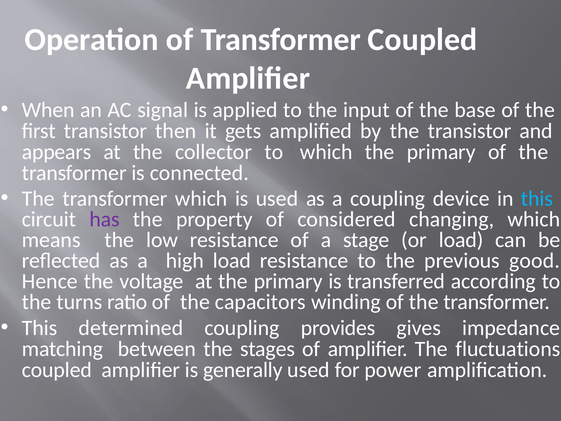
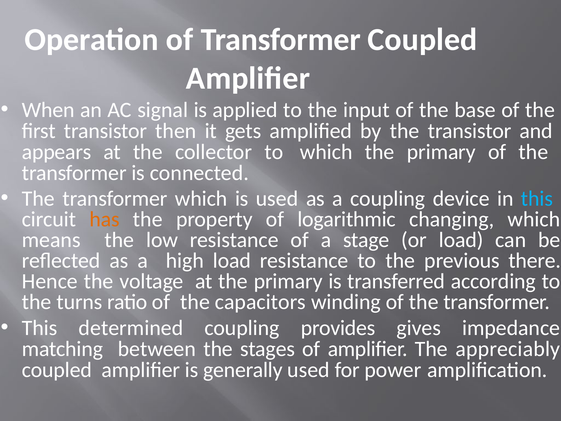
has colour: purple -> orange (105, 219)
considered: considered -> logarithmic (347, 219)
good: good -> there (535, 261)
fluctuations: fluctuations -> appreciably (508, 349)
